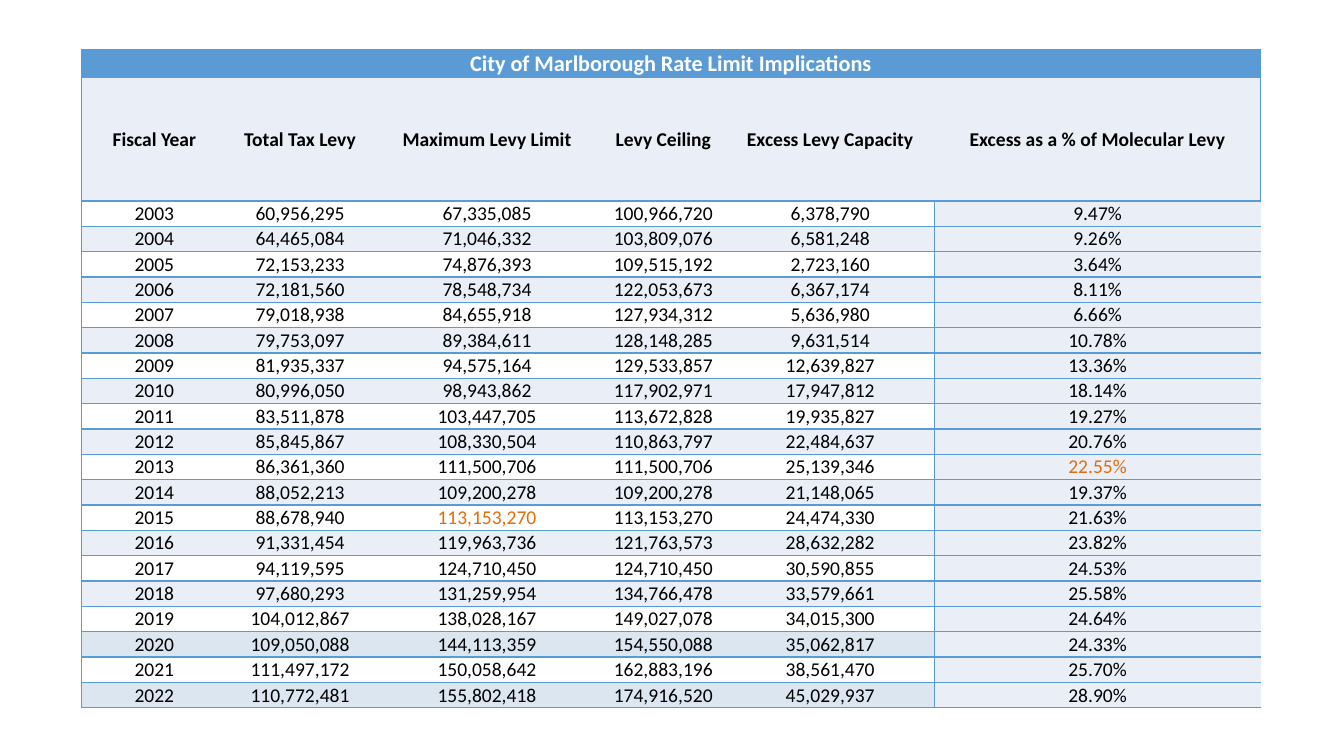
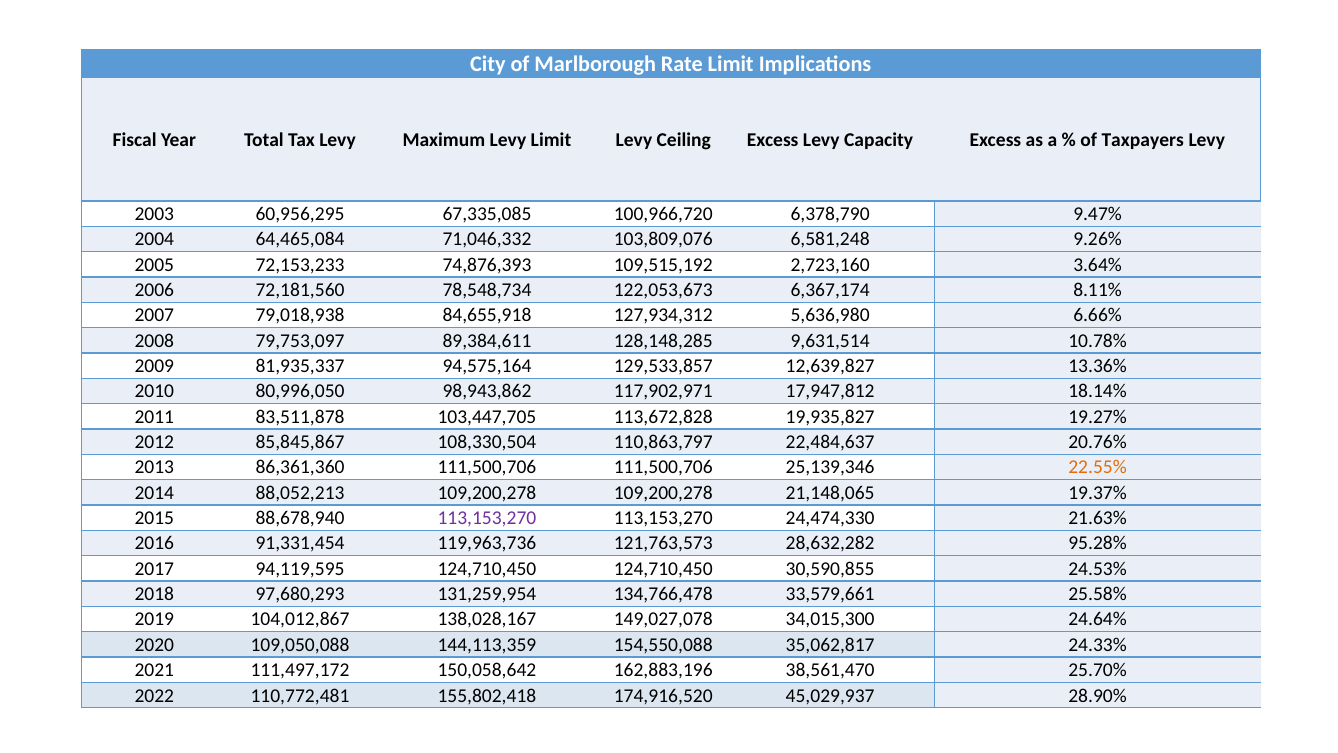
Molecular: Molecular -> Taxpayers (1143, 140)
113,153,270 colour: orange -> purple (487, 518)
23.82%: 23.82% -> 95.28% (1098, 543)
